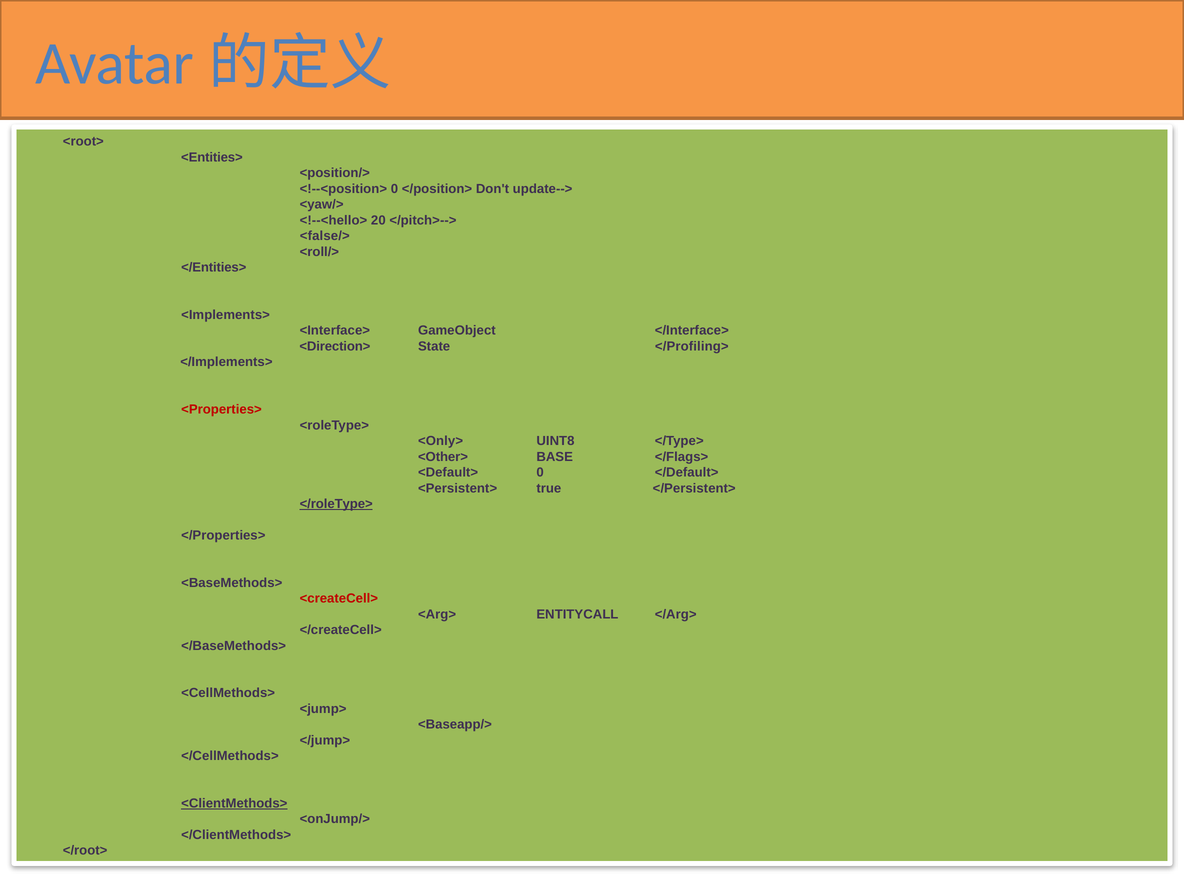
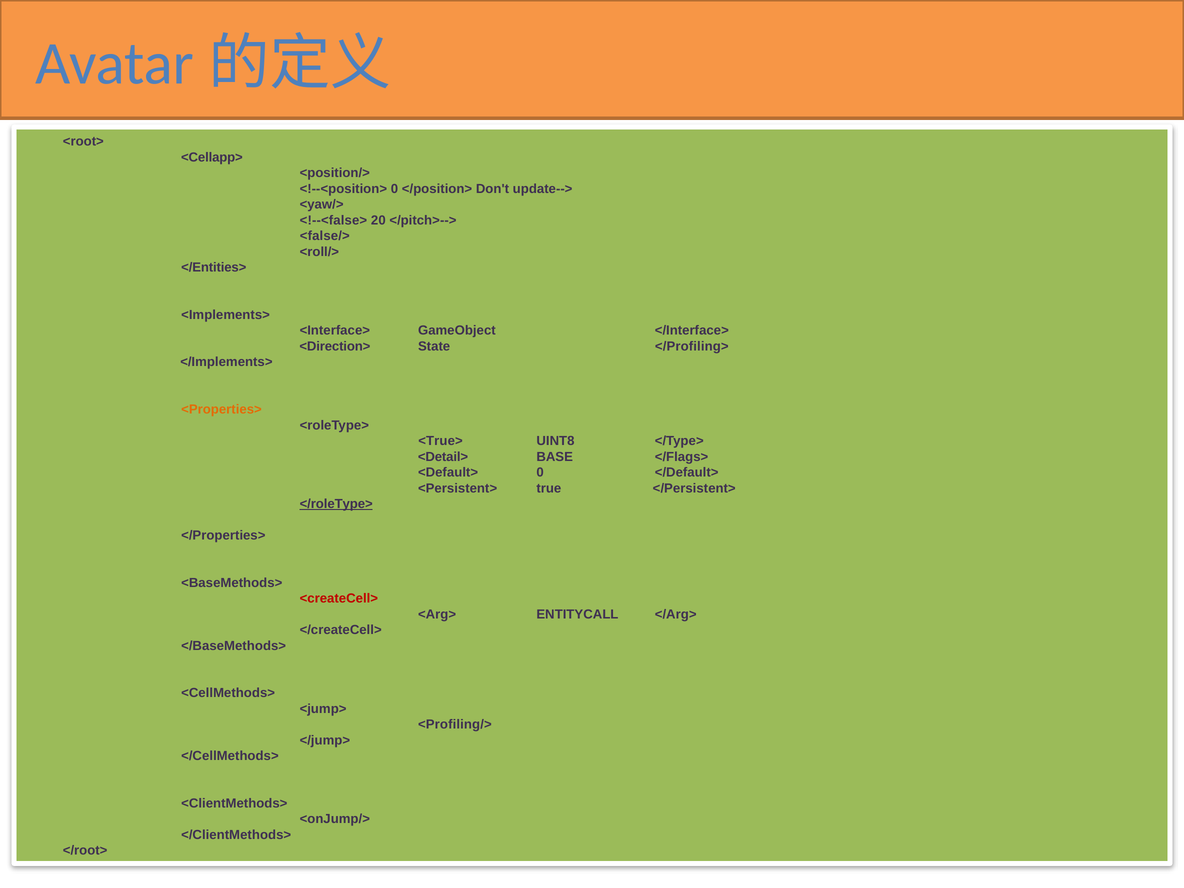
<Entities>: <Entities> -> <Cellapp> (212, 157)
<!--<hello>: <!--<hello> -> <!--<false> (333, 220)
<Properties> colour: red -> orange (221, 409)
<Only>: <Only> -> <True> (441, 441)
<Other>: <Other> -> <Detail> (443, 457)
<Baseapp/>: <Baseapp/> -> <Profiling/> (455, 725)
<ClientMethods> underline: present -> none (234, 803)
